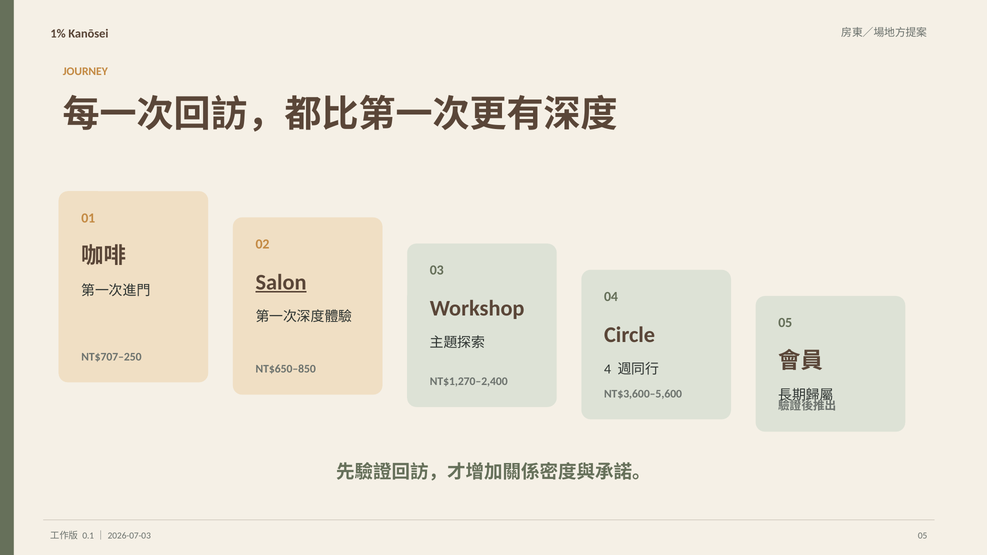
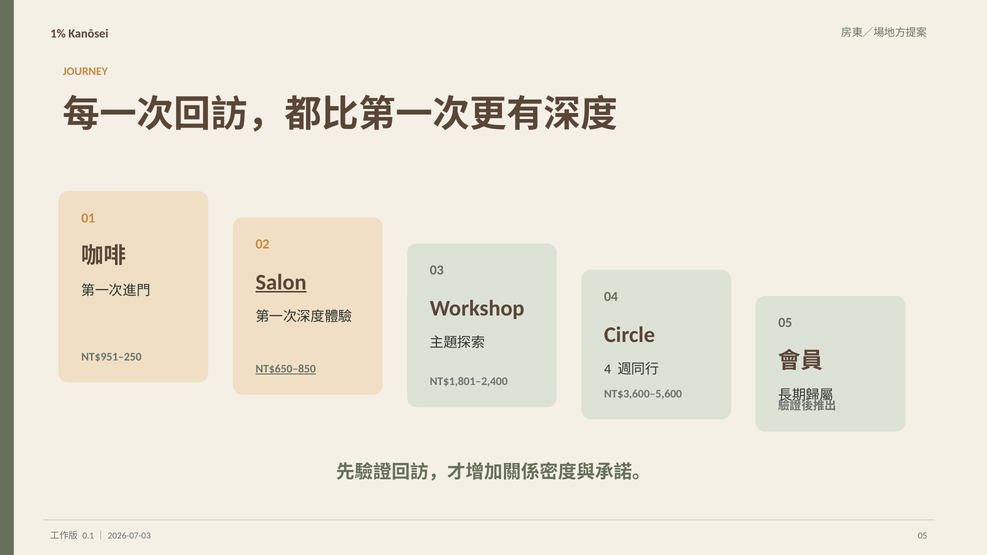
NT$707–250: NT$707–250 -> NT$951–250 (111, 357)
NT$650–850 underline: none -> present (286, 369)
NT$1,270–2,400: NT$1,270–2,400 -> NT$1,801–2,400 (469, 381)
